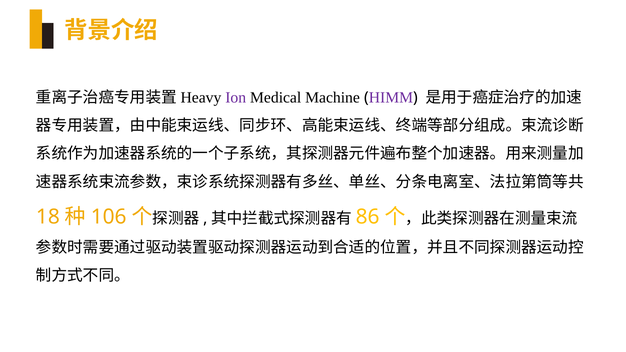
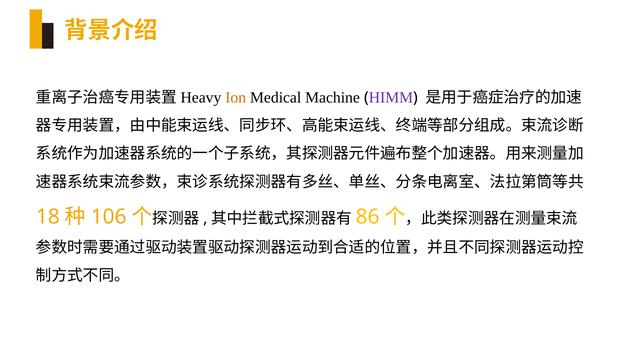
Ion colour: purple -> orange (236, 97)
